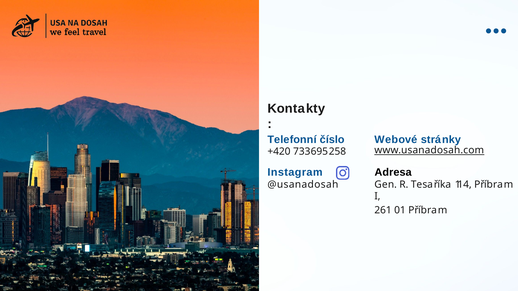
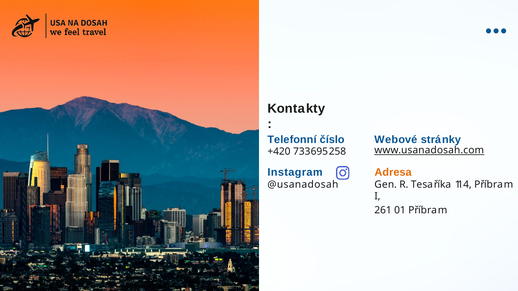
Adresa colour: black -> orange (393, 172)
